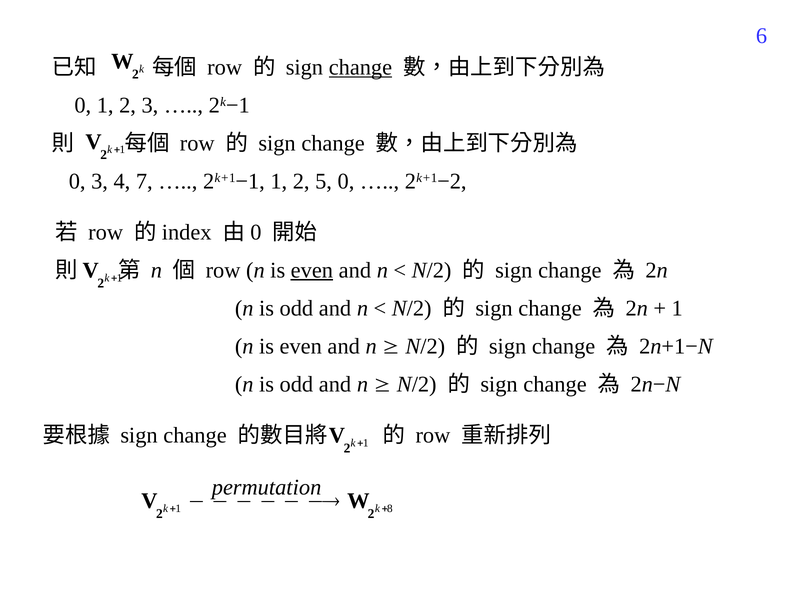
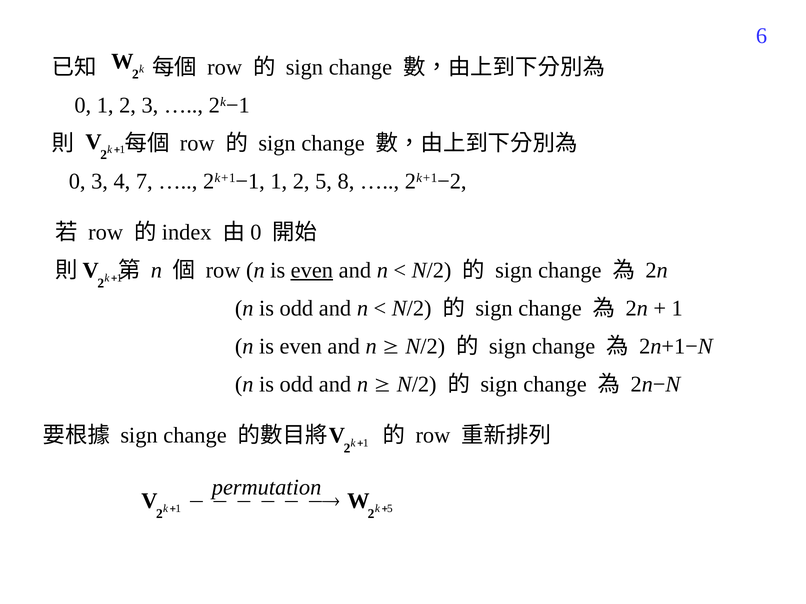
change underline: present -> none (360, 67)
5 0: 0 -> 8 (346, 182)
1 8: 8 -> 5 (390, 509)
